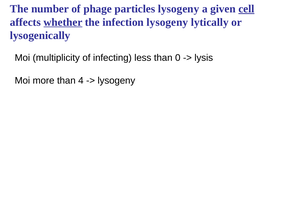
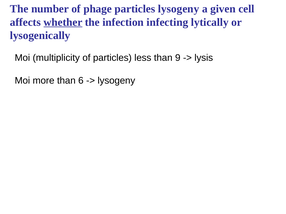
cell underline: present -> none (246, 9)
infection lysogeny: lysogeny -> infecting (167, 22)
of infecting: infecting -> particles (112, 58)
0: 0 -> 9 (178, 58)
4: 4 -> 6 (81, 81)
